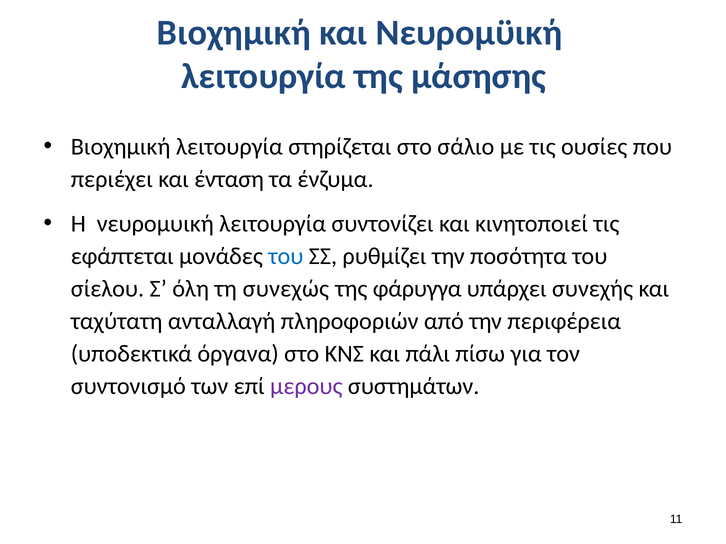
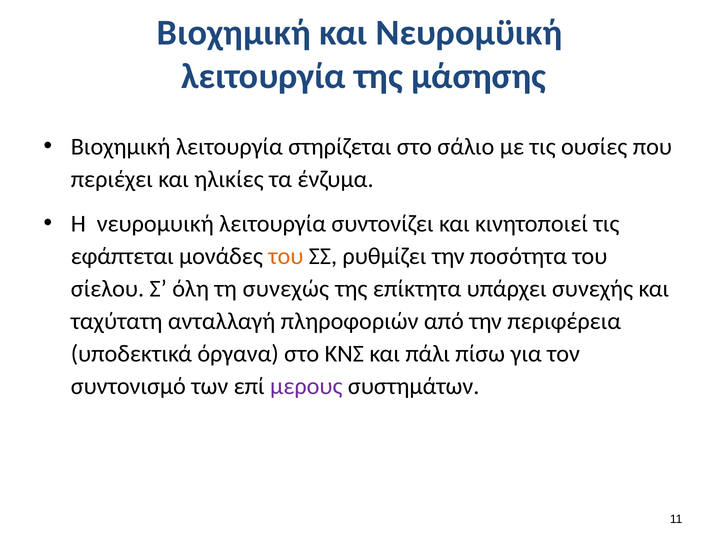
ένταση: ένταση -> ηλικίες (229, 179)
του colour: blue -> orange (286, 256)
φάρυγγα: φάρυγγα -> επίκτητα (417, 289)
